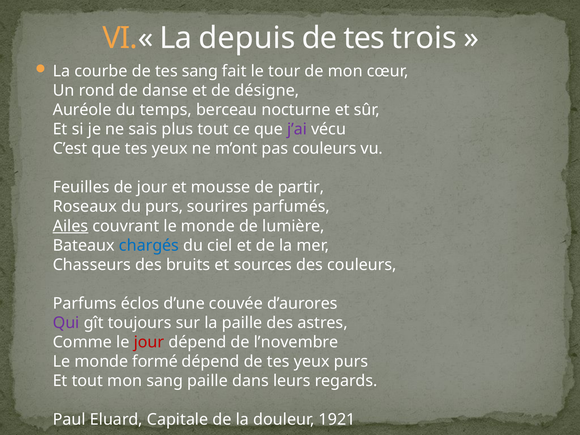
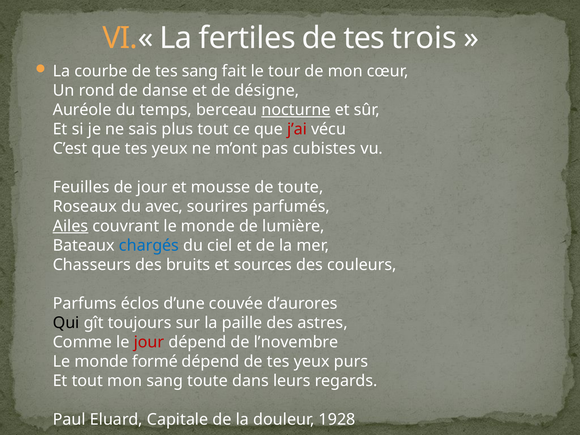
depuis: depuis -> fertiles (247, 38)
nocturne underline: none -> present (296, 110)
j’ai colour: purple -> red (297, 129)
pas couleurs: couleurs -> cubistes (324, 149)
de partir: partir -> toute (301, 187)
du purs: purs -> avec (164, 207)
Qui colour: purple -> black (66, 323)
sang paille: paille -> toute (208, 381)
1921: 1921 -> 1928 (337, 419)
